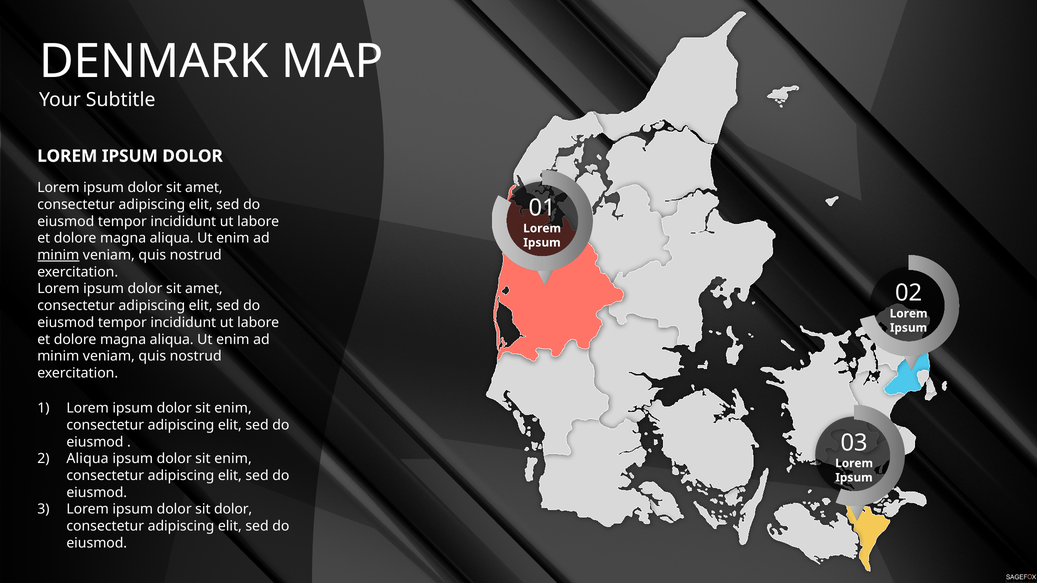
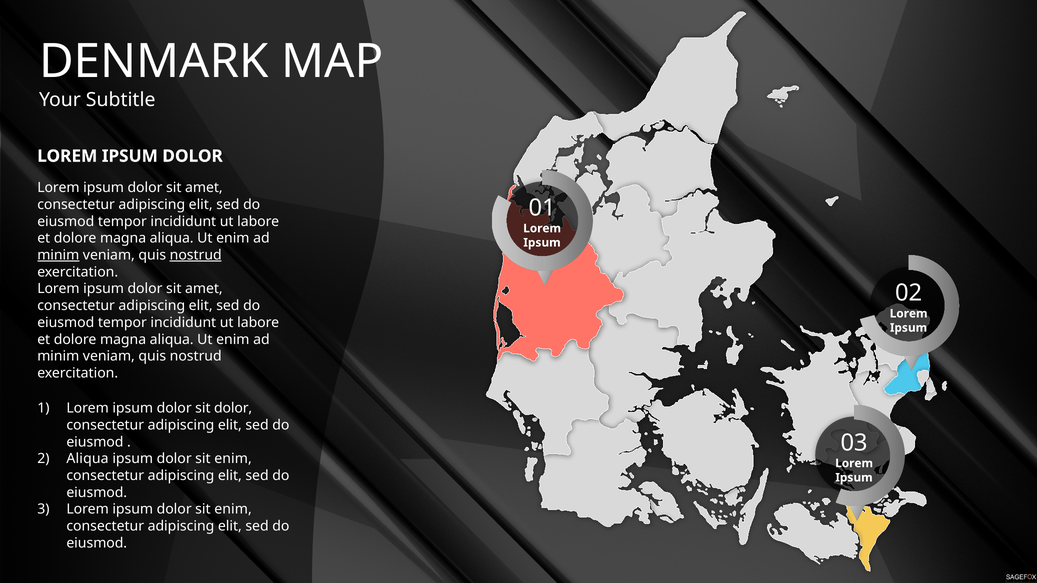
nostrud underline: none -> present (196, 255)
enim: enim -> dolor (233, 408)
dolor: dolor -> enim (233, 510)
